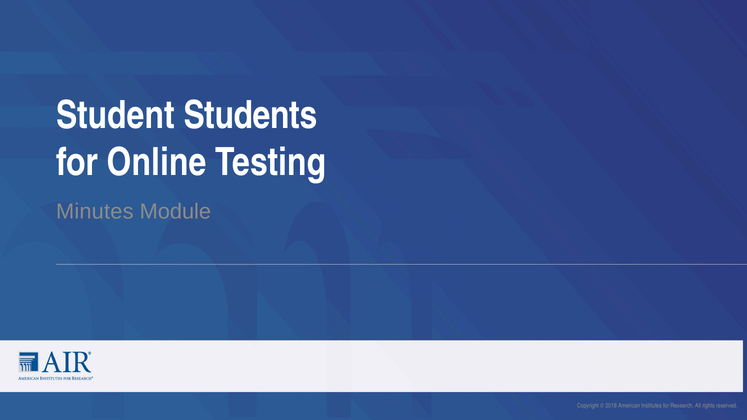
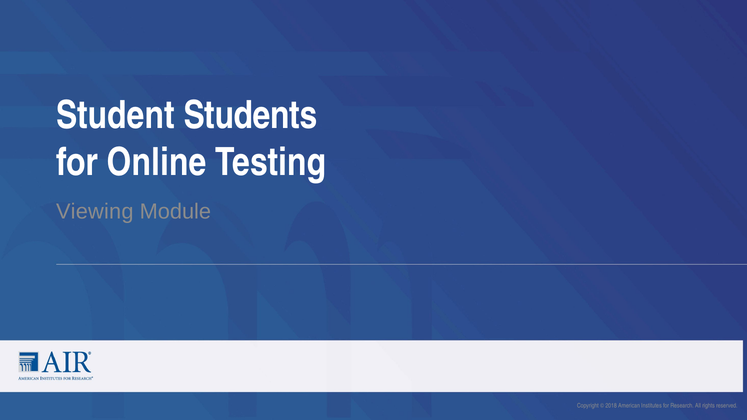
Minutes: Minutes -> Viewing (95, 212)
